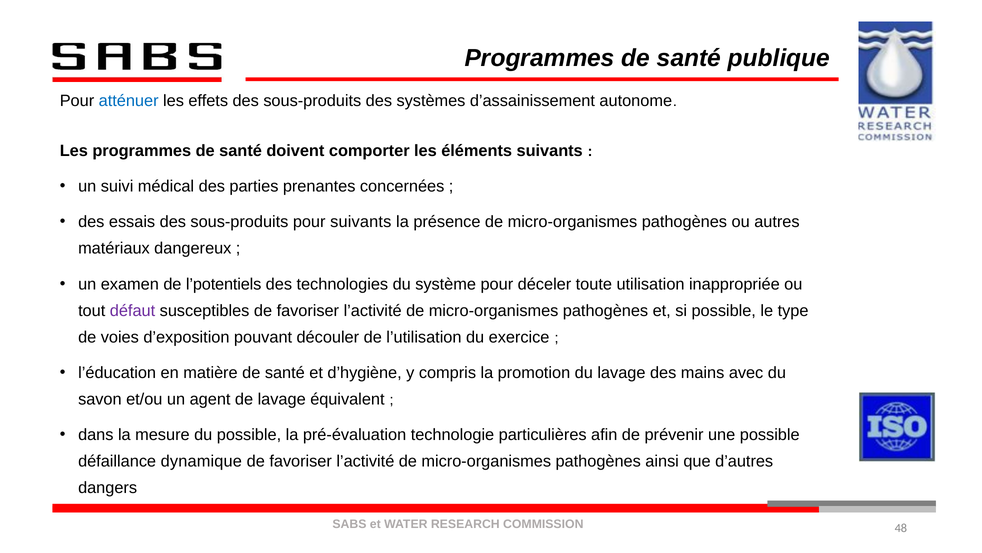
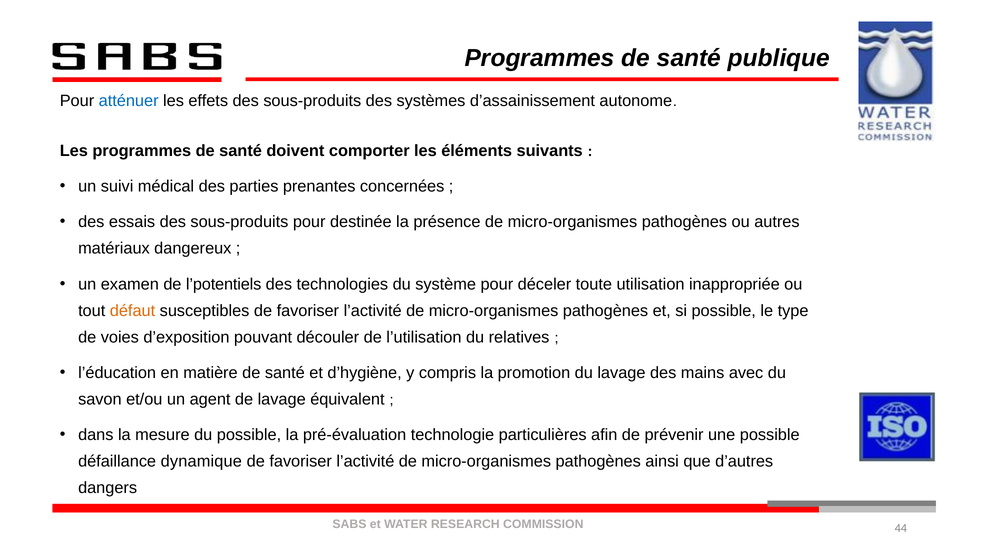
pour suivants: suivants -> destinée (361, 222)
défaut colour: purple -> orange (133, 310)
exercice: exercice -> relatives (519, 337)
48: 48 -> 44 (901, 527)
